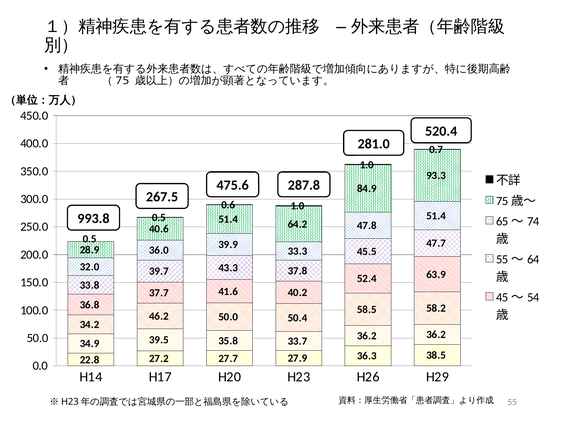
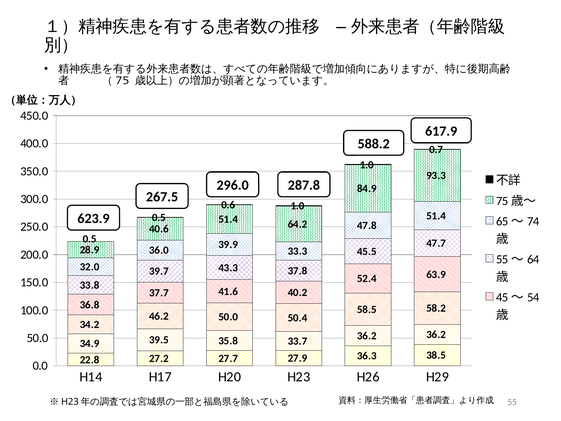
520.4: 520.4 -> 617.9 (441, 131)
281.0: 281.0 -> 588.2 (374, 144)
475.6: 475.6 -> 296.0 (233, 185)
993.8: 993.8 -> 623.9 (93, 218)
